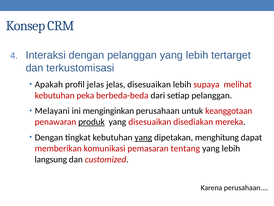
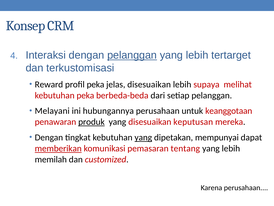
pelanggan underline: none -> present (132, 55)
Apakah: Apakah -> Reward (49, 84)
profil jelas: jelas -> peka (95, 84)
menginginkan: menginginkan -> hubungannya (108, 111)
disediakan: disediakan -> keputusan (193, 122)
menghitung: menghitung -> mempunyai (217, 137)
memberikan underline: none -> present (58, 148)
langsung: langsung -> memilah (51, 159)
